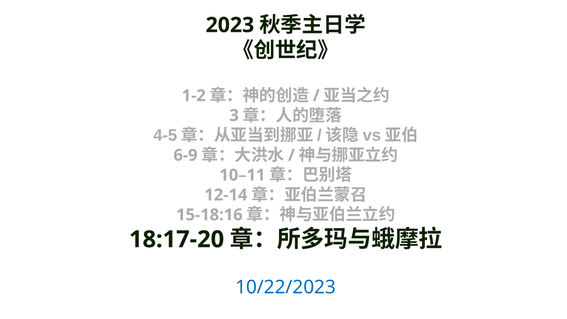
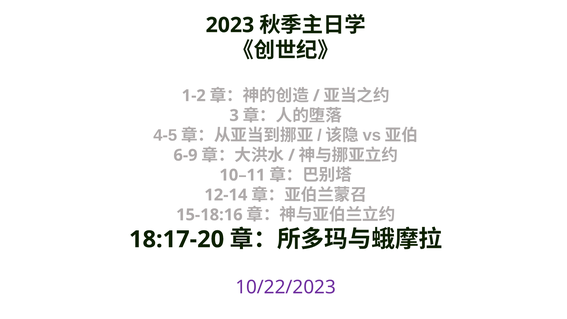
10/22/2023 colour: blue -> purple (286, 287)
